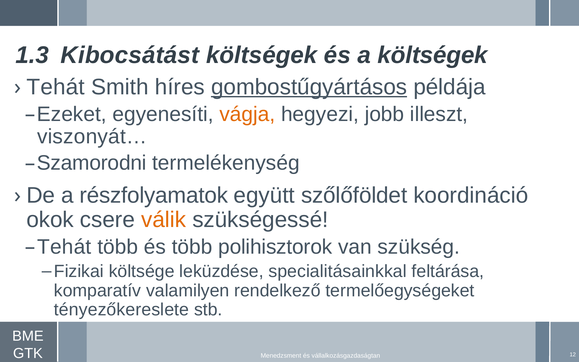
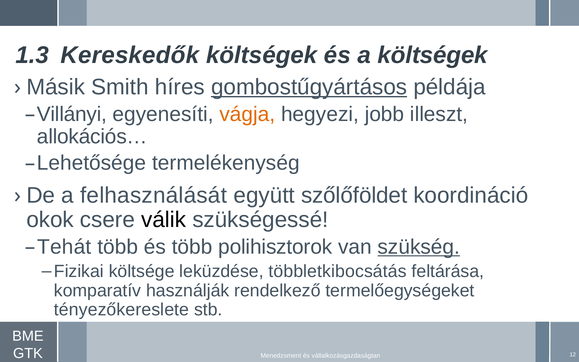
Kibocsátást: Kibocsátást -> Kereskedők (130, 55)
Tehát: Tehát -> Másik (56, 87)
Ezeket: Ezeket -> Villányi (72, 114)
viszonyát…: viszonyát… -> allokációs… (92, 137)
Szamorodni: Szamorodni -> Lehetősége (92, 163)
részfolyamatok: részfolyamatok -> felhasználását (154, 195)
válik colour: orange -> black (164, 220)
szükség underline: none -> present (419, 247)
specialitásainkkal: specialitásainkkal -> többletkibocsátás (338, 271)
valamilyen: valamilyen -> használják (188, 290)
